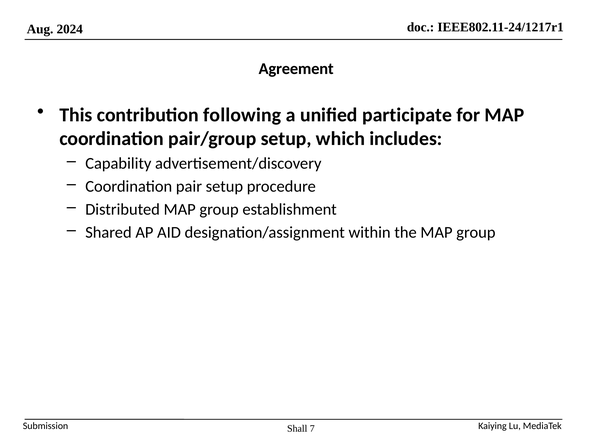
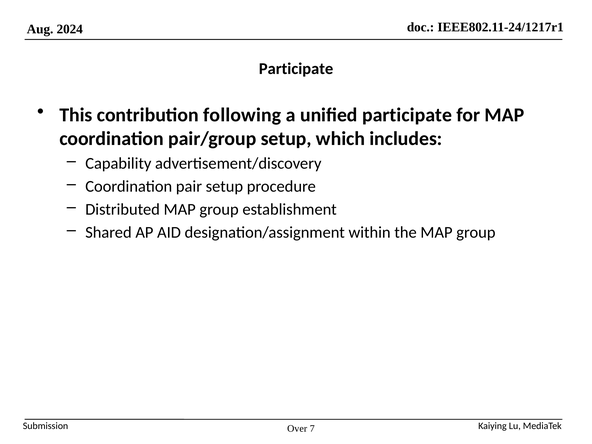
Agreement: Agreement -> Participate (296, 69)
Shall: Shall -> Over (297, 429)
